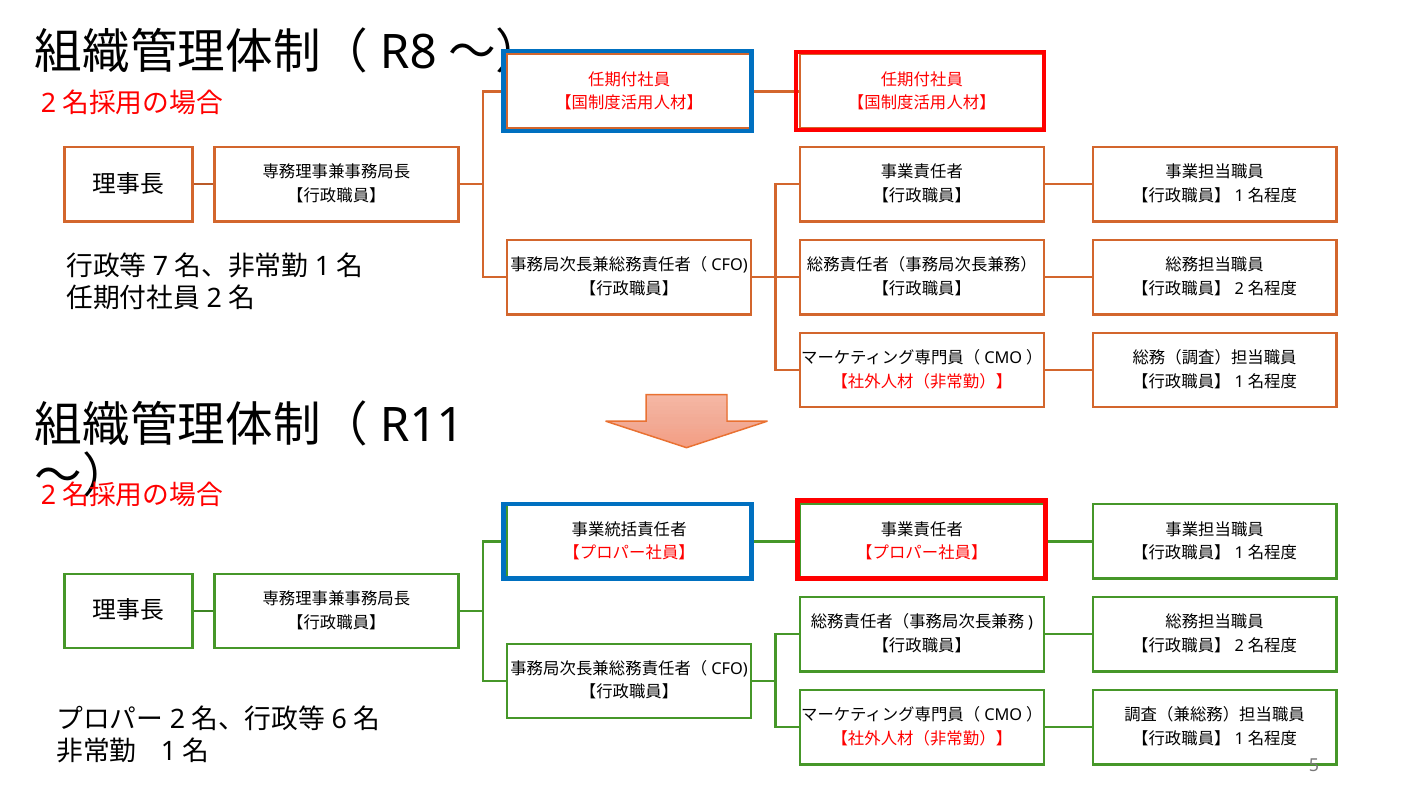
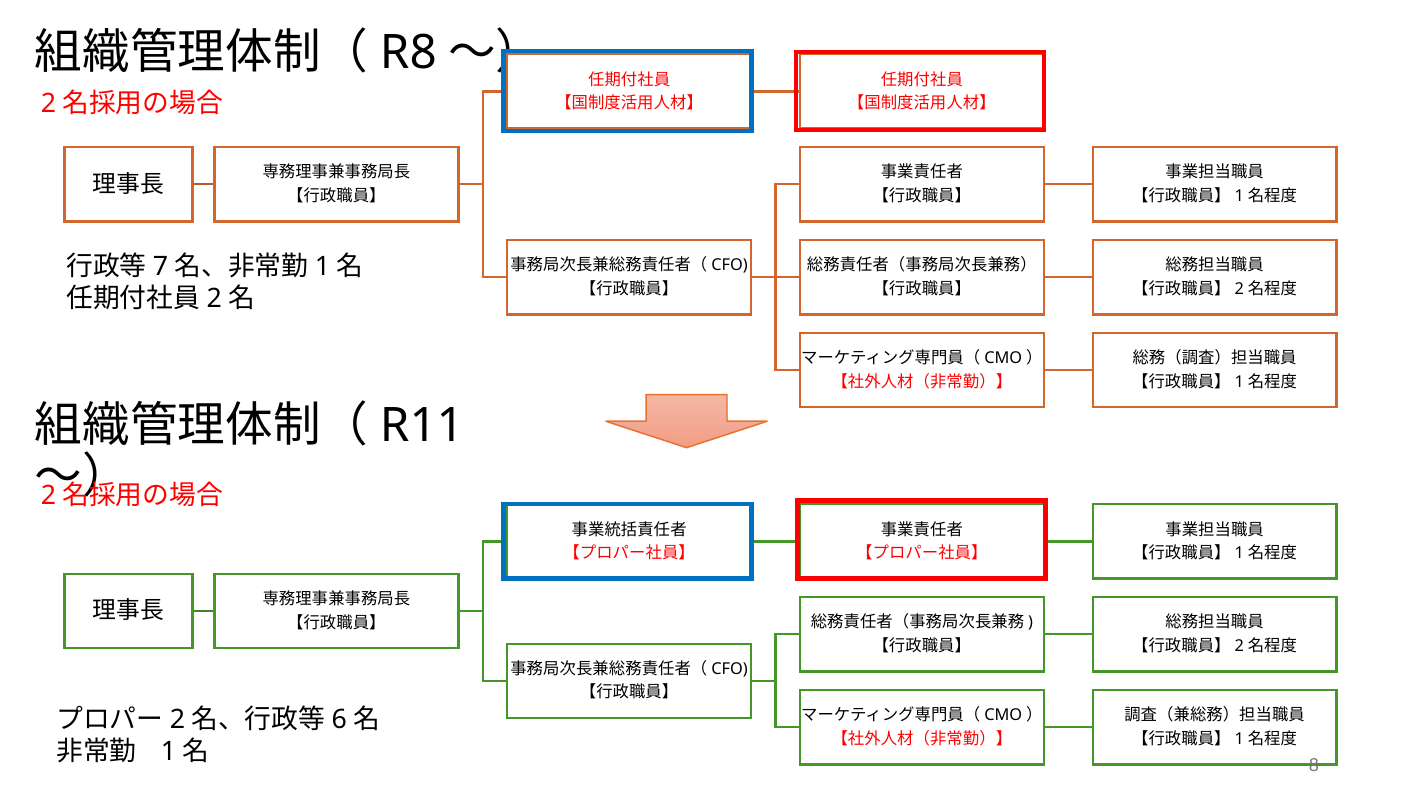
5: 5 -> 8 (1314, 766)
